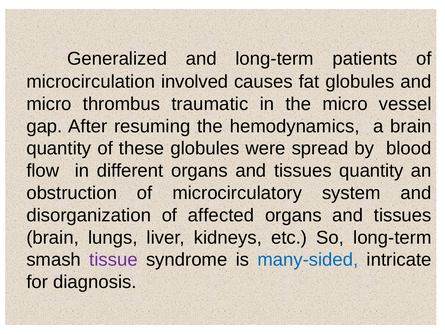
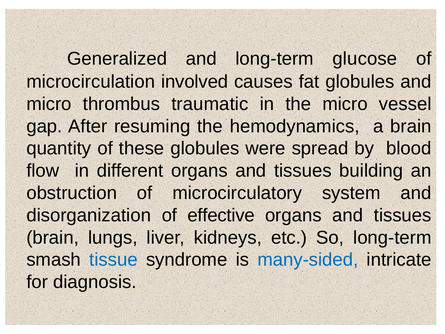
patients: patients -> glucose (365, 59)
tissues quantity: quantity -> building (371, 171)
affected: affected -> effective (221, 215)
tissue colour: purple -> blue (113, 260)
